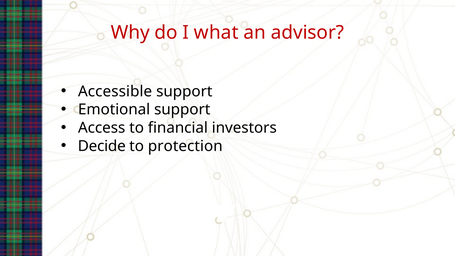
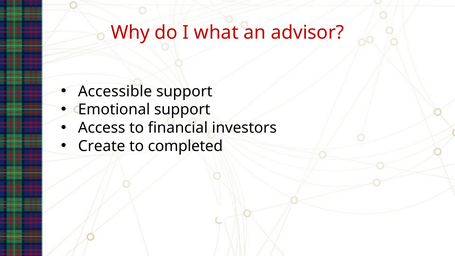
Decide: Decide -> Create (102, 146)
protection: protection -> completed (185, 146)
